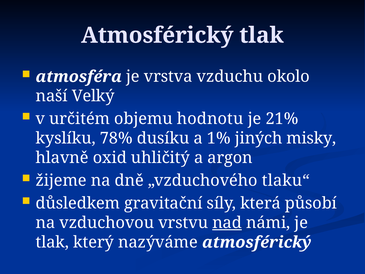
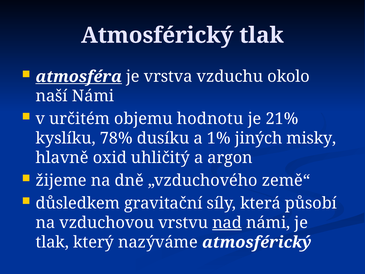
atmosféra underline: none -> present (79, 77)
naší Velký: Velký -> Námi (93, 96)
tlaku“: tlaku“ -> země“ (286, 180)
